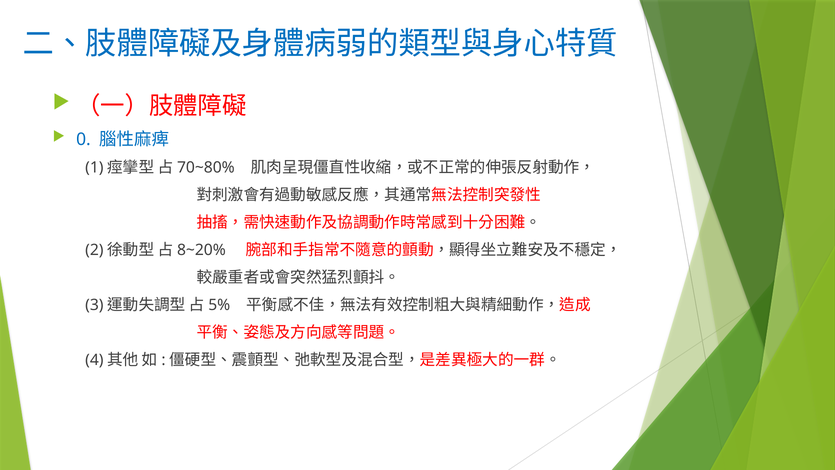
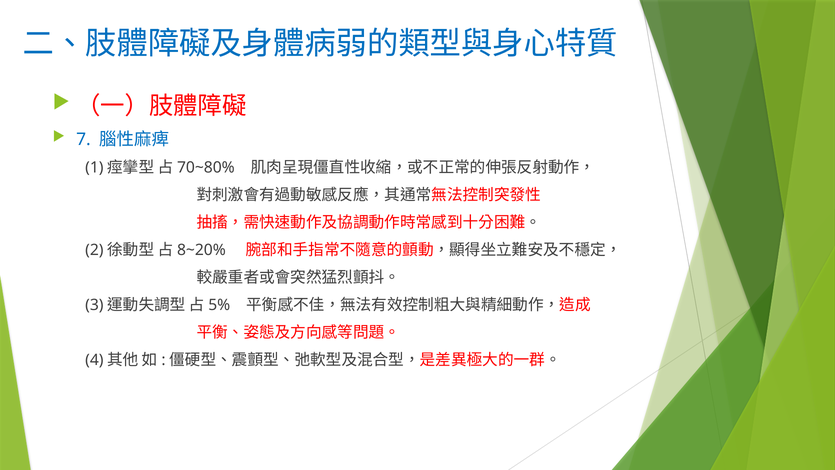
0: 0 -> 7 (83, 139)
